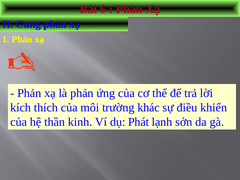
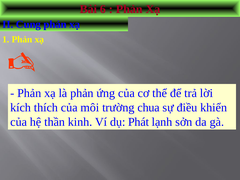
khác: khác -> chua (149, 108)
